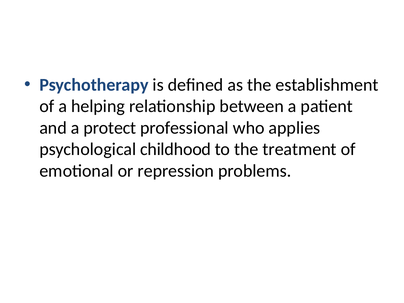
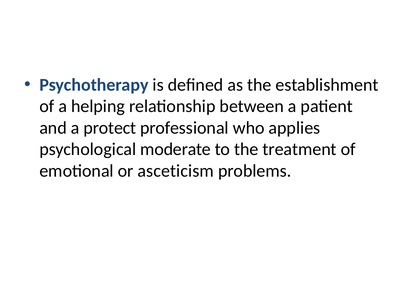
childhood: childhood -> moderate (176, 149)
repression: repression -> asceticism (176, 171)
